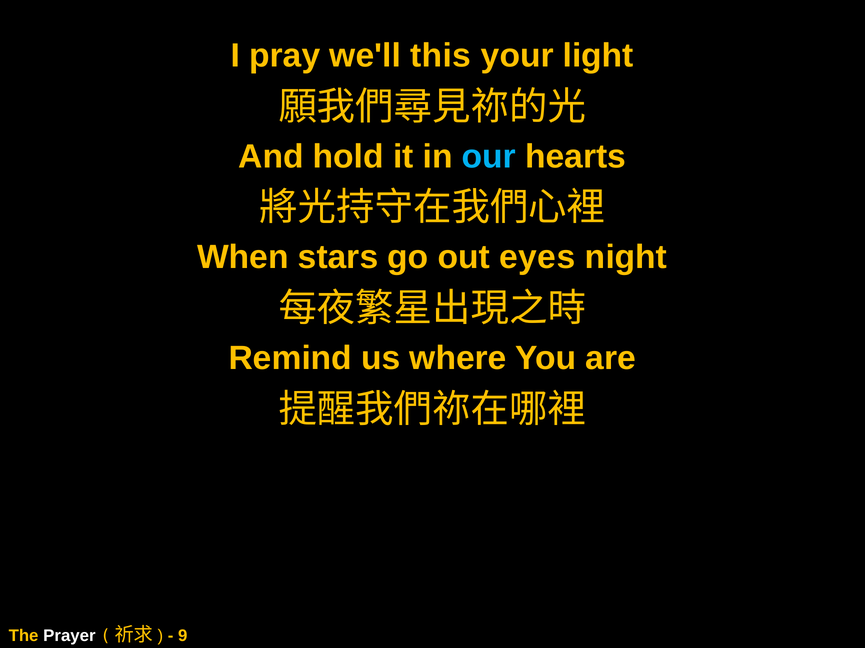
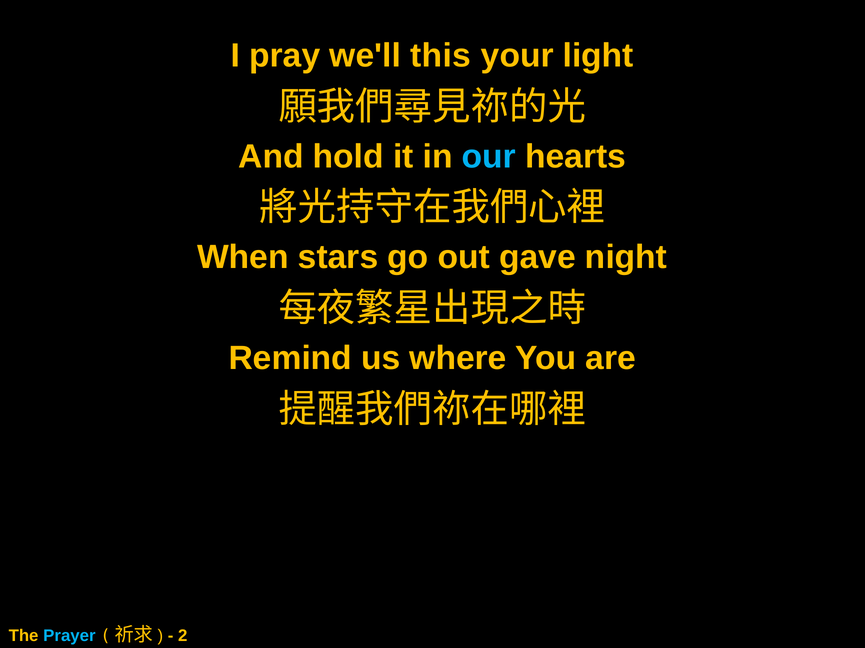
eyes: eyes -> gave (538, 258)
Prayer colour: white -> light blue (69, 636)
9: 9 -> 2 (183, 636)
